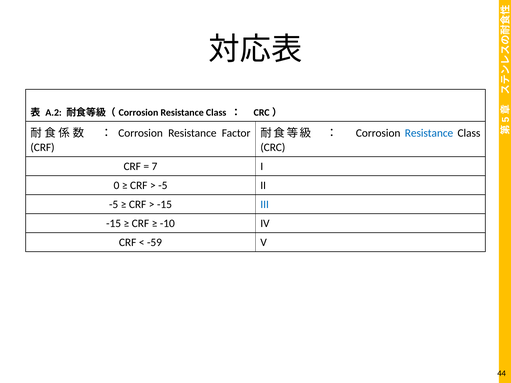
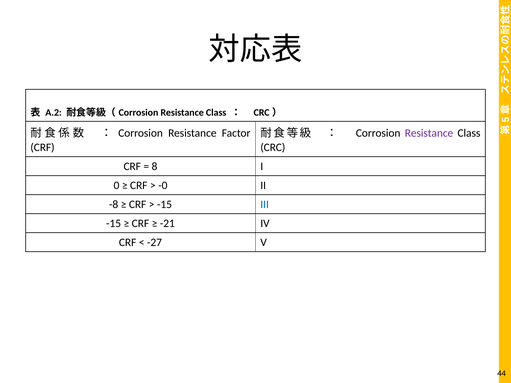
Resistance colour: blue -> purple (429, 133)
7: 7 -> 8 (155, 166)
-5: -5 -> -0 (163, 185)
-5: -5 -> -8 (114, 204)
-10: -10 -> -21 (167, 223)
-59: -59 -> -27 (155, 242)
